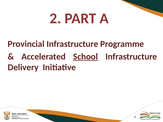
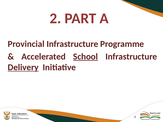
Delivery underline: none -> present (23, 68)
